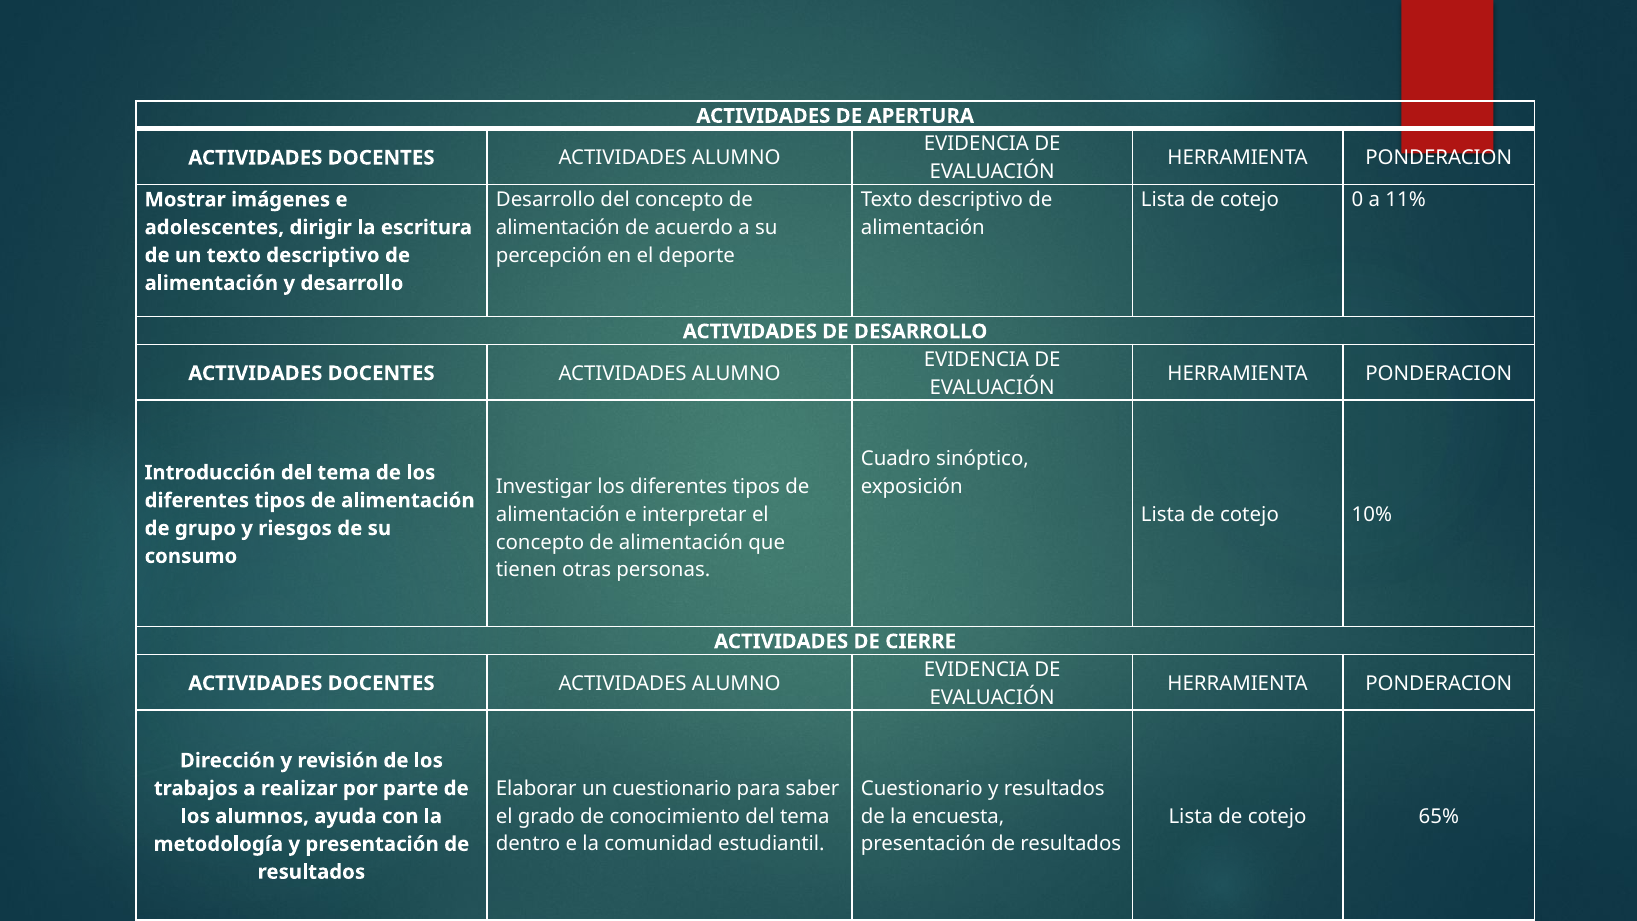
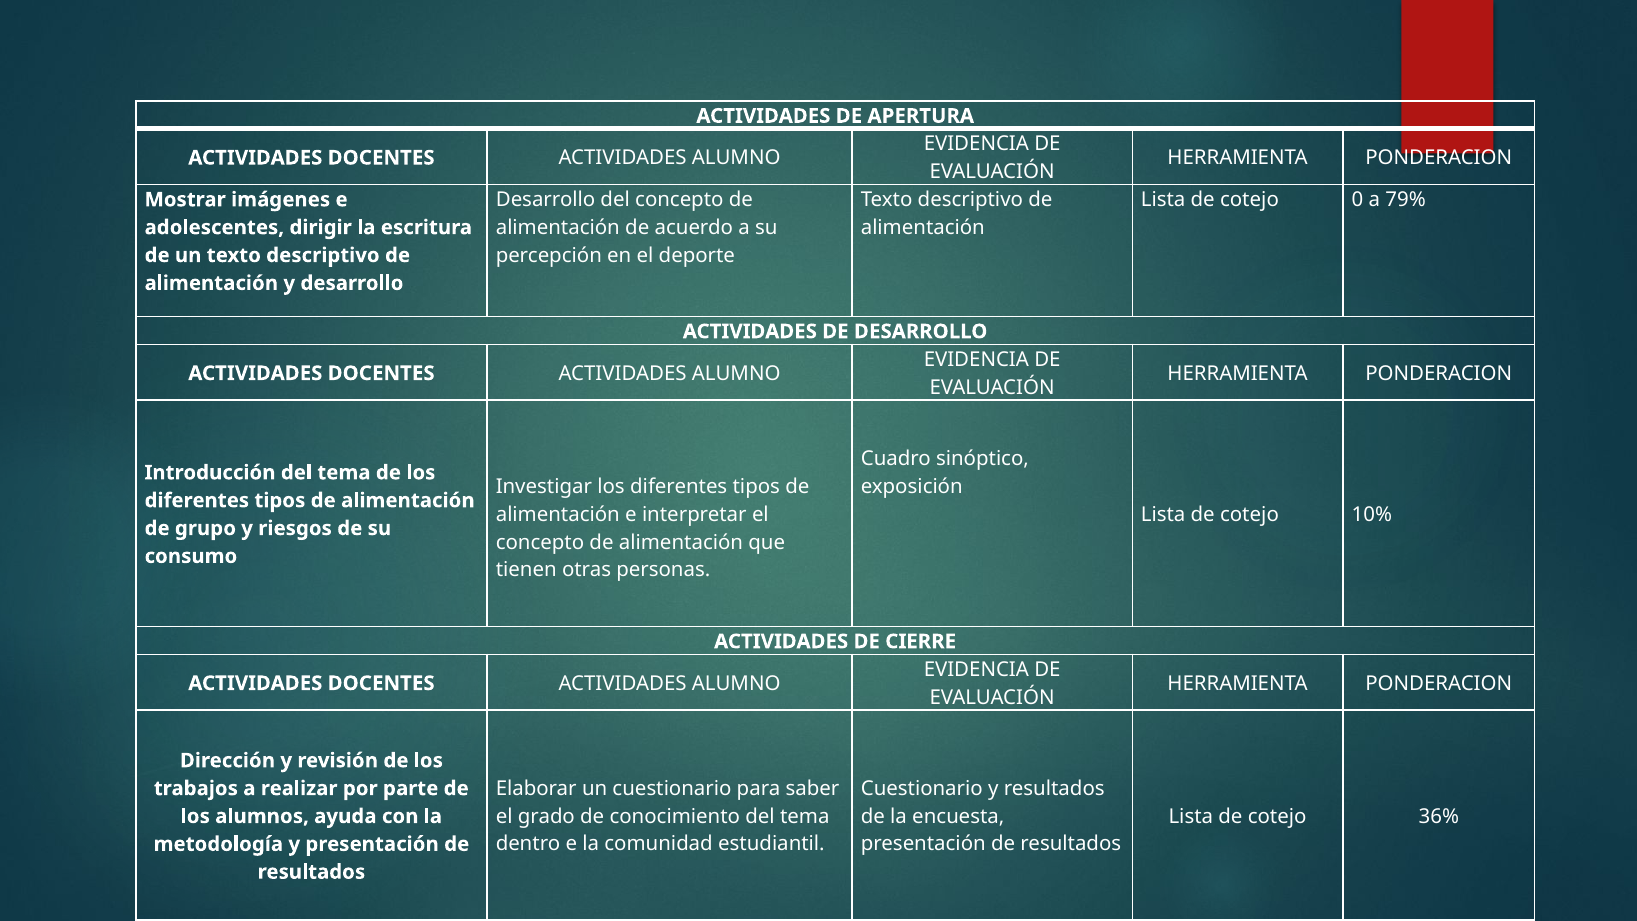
11%: 11% -> 79% (1406, 200)
65%: 65% -> 36% (1439, 816)
